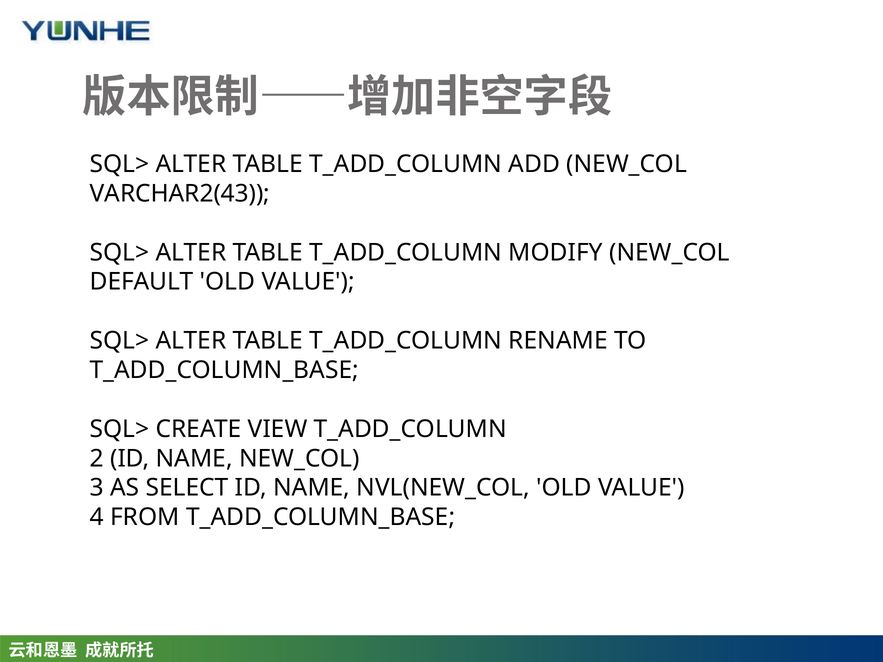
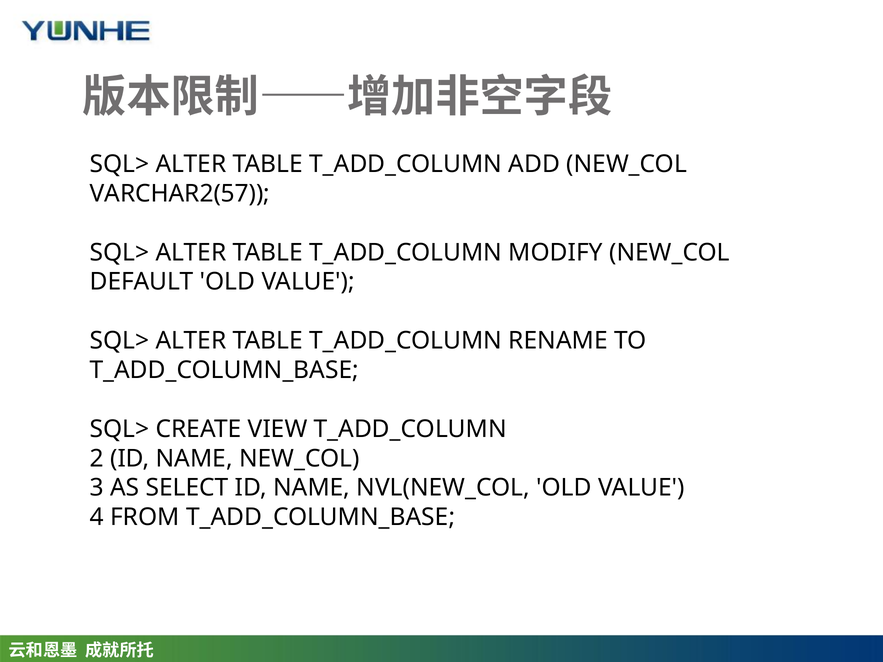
VARCHAR2(43: VARCHAR2(43 -> VARCHAR2(57 (180, 194)
